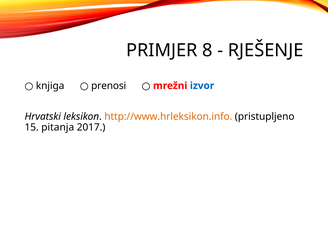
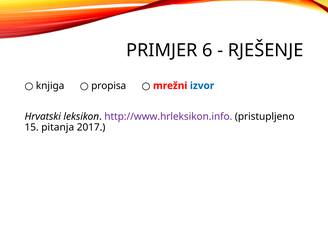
8: 8 -> 6 (207, 50)
prenosi: prenosi -> propisa (109, 86)
http://www.hrleksikon.info colour: orange -> purple (168, 116)
